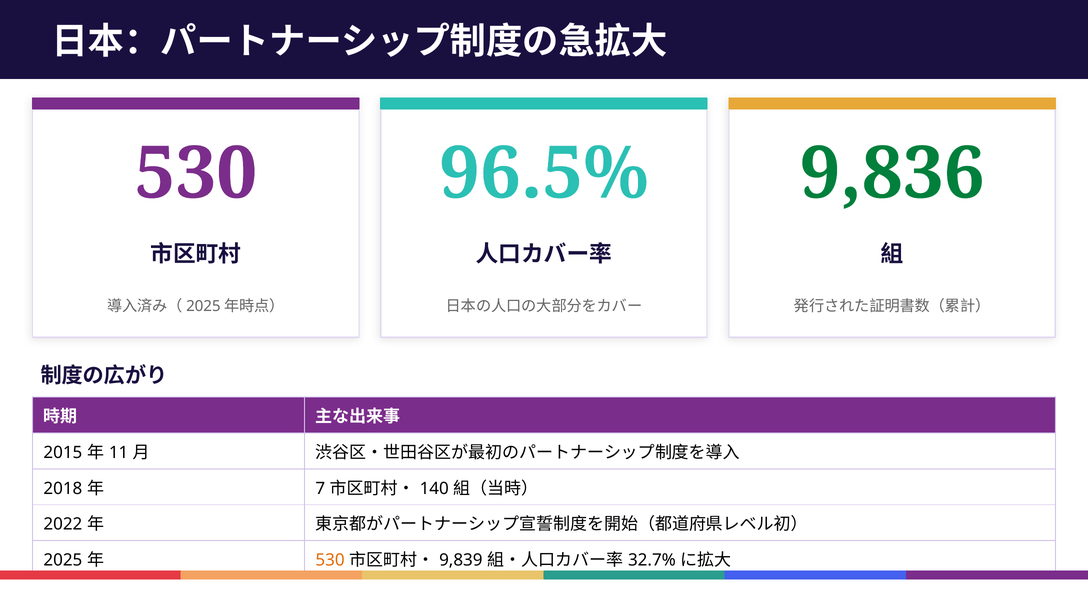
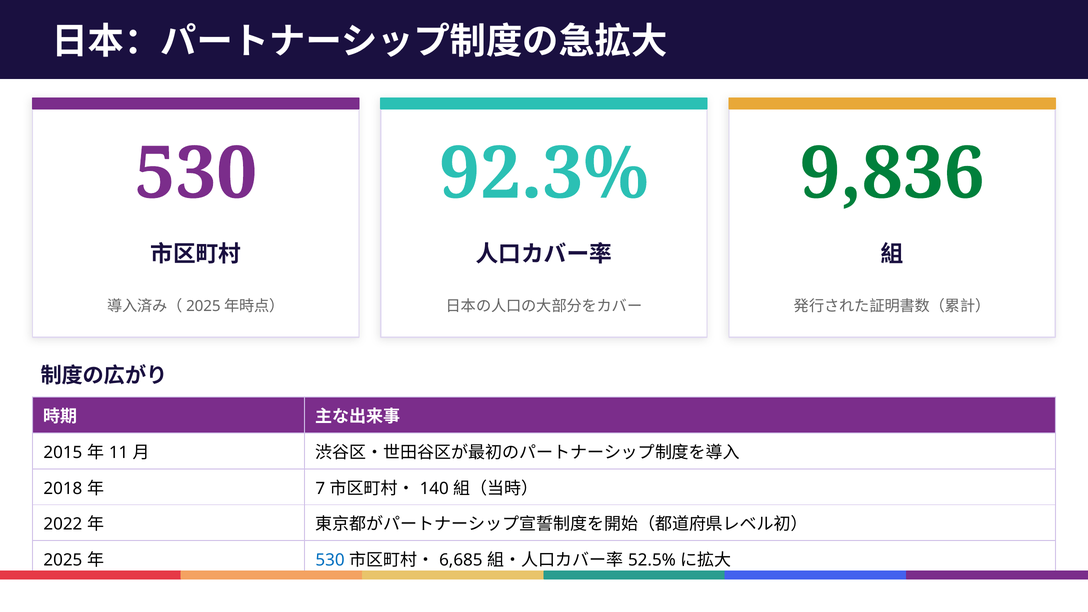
96.5%: 96.5% -> 92.3% (544, 174)
530 colour: orange -> blue (330, 560)
9,839: 9,839 -> 6,685 (461, 560)
32.7%: 32.7% -> 52.5% (652, 560)
